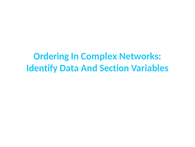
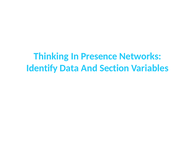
Ordering: Ordering -> Thinking (51, 56)
Complex: Complex -> Presence (99, 56)
